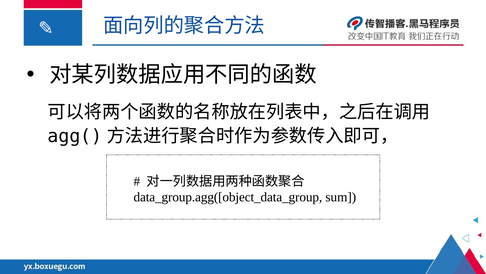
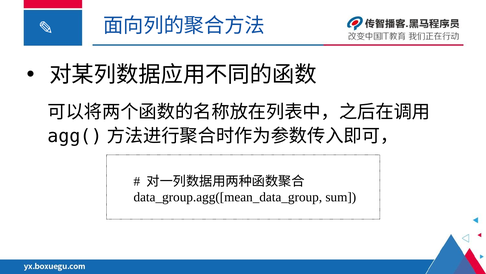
data_group.agg([object_data_group: data_group.agg([object_data_group -> data_group.agg([mean_data_group (228, 197)
